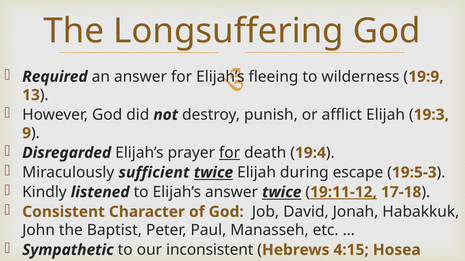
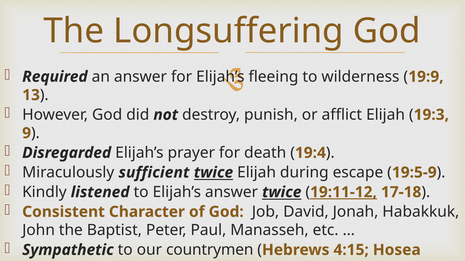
for underline: present -> none (230, 153)
19:5-3: 19:5-3 -> 19:5-9 (414, 173)
inconsistent: inconsistent -> countrymen (210, 250)
